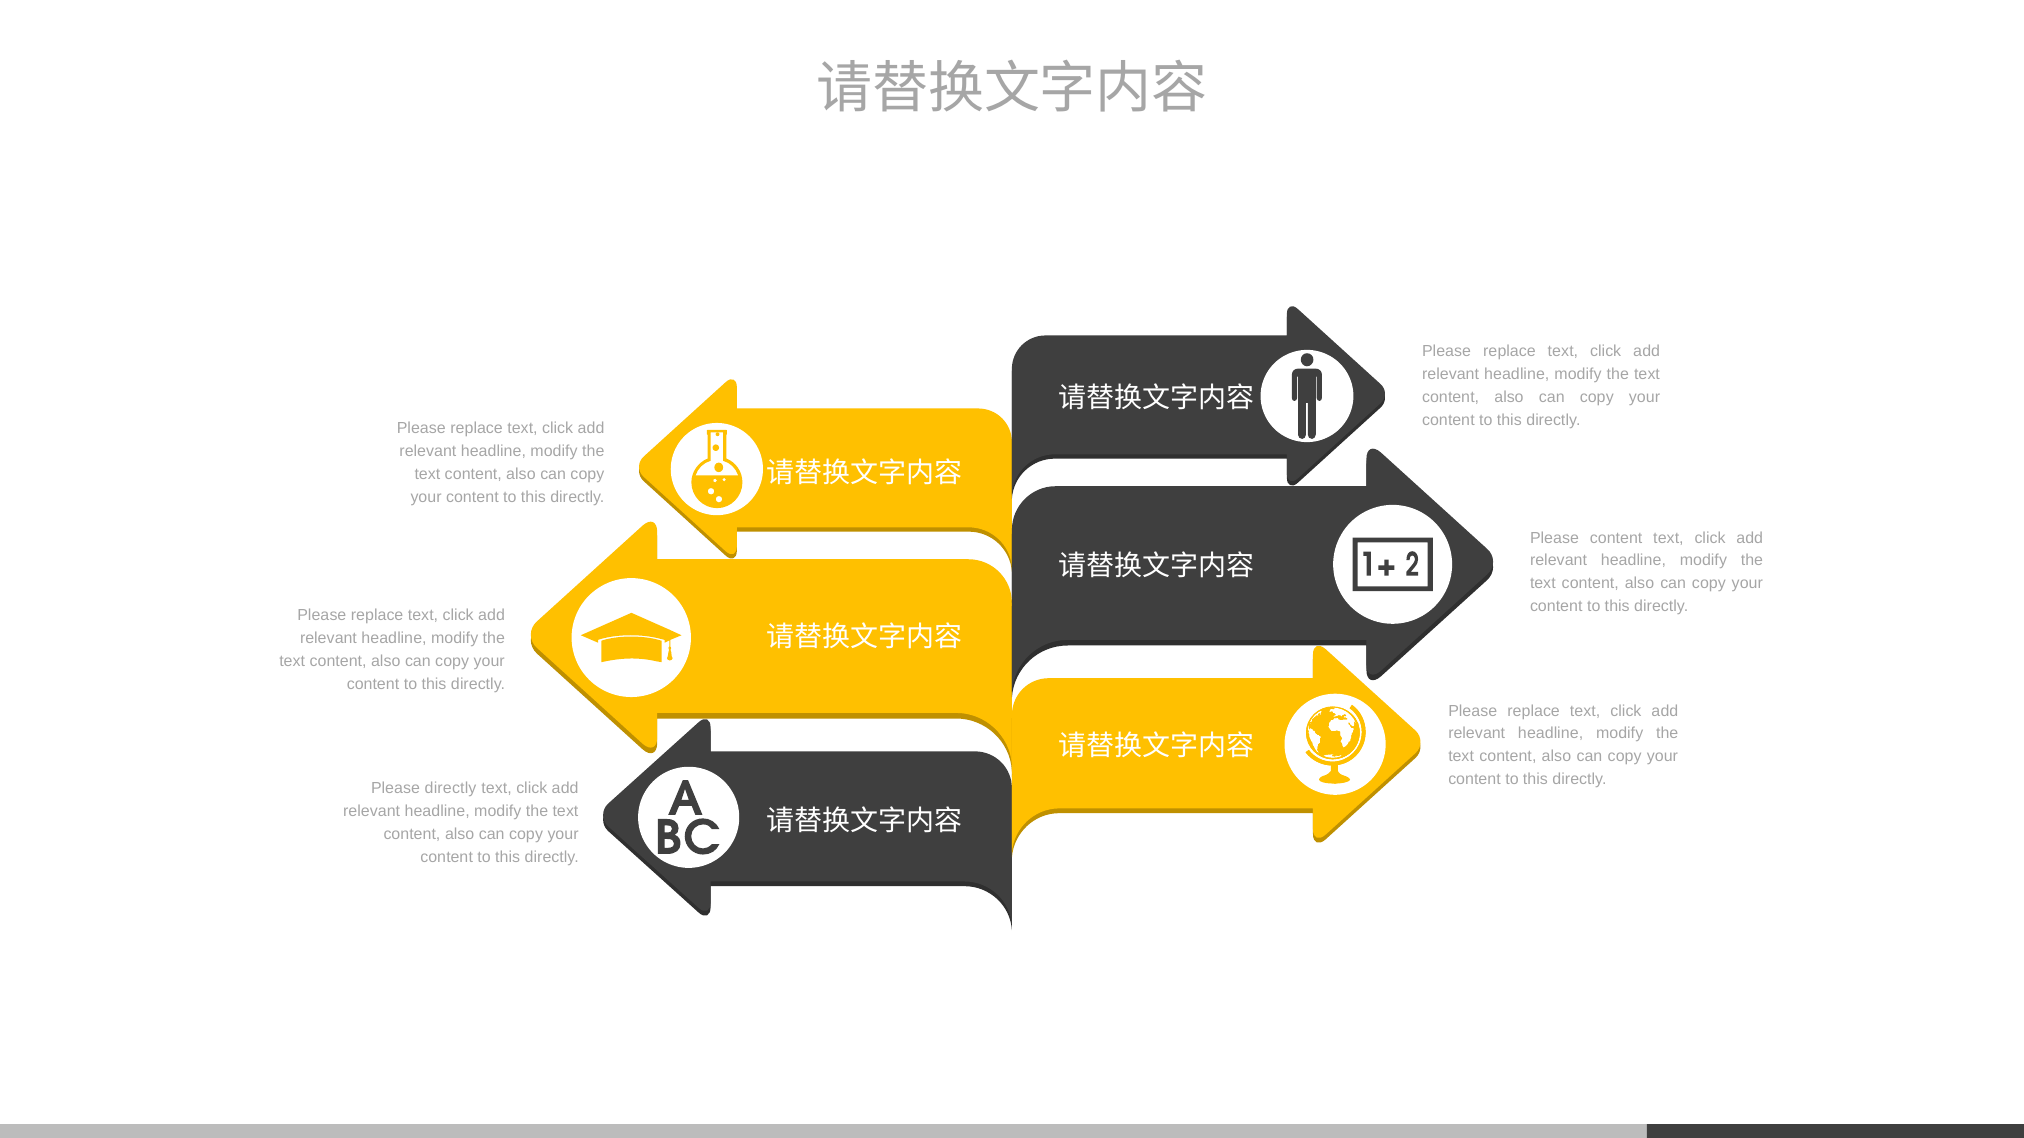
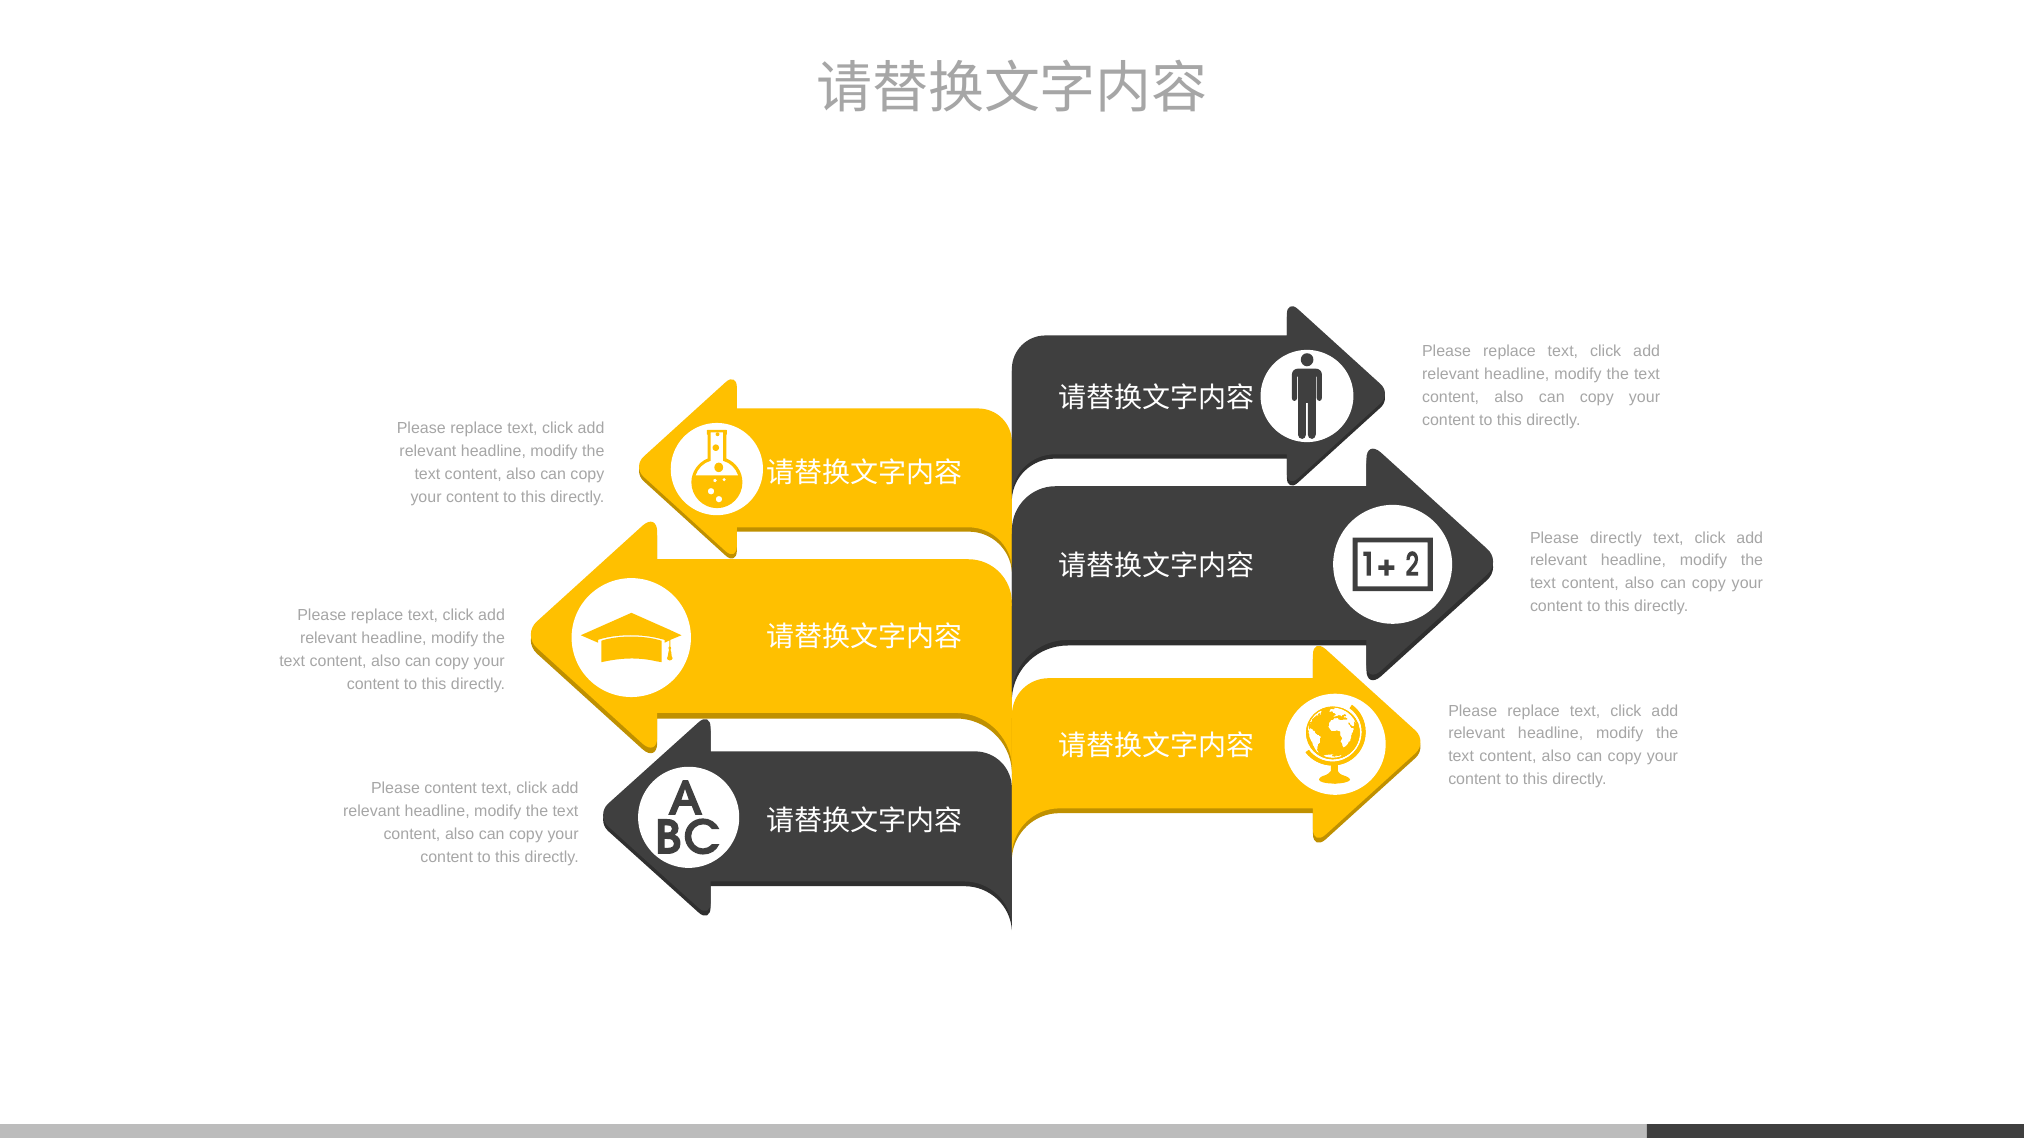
Please content: content -> directly (1616, 538)
Please directly: directly -> content (451, 788)
